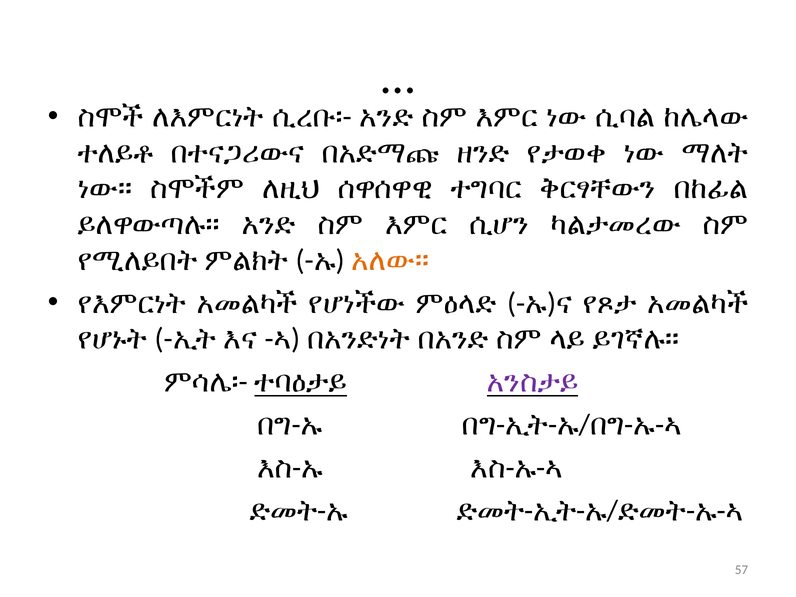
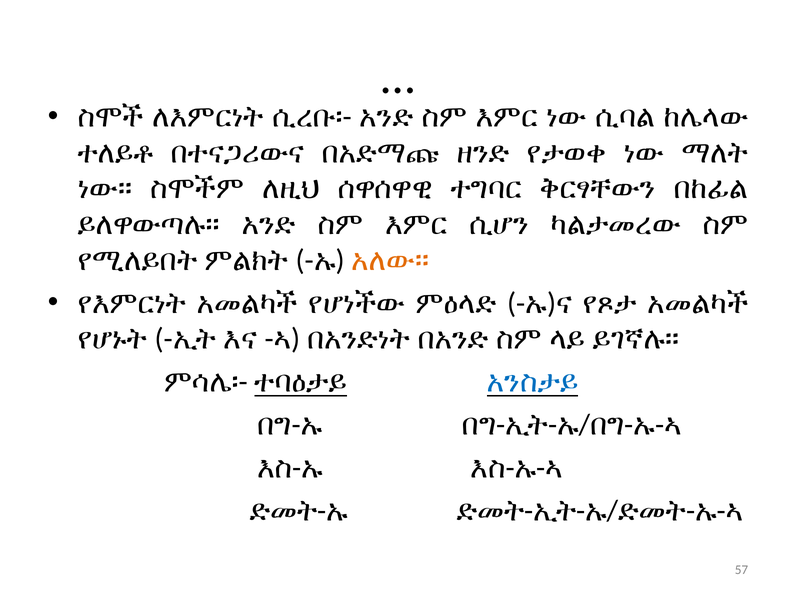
አንስታይ colour: purple -> blue (533, 382)
